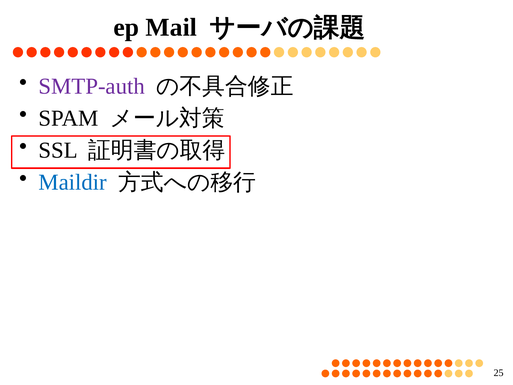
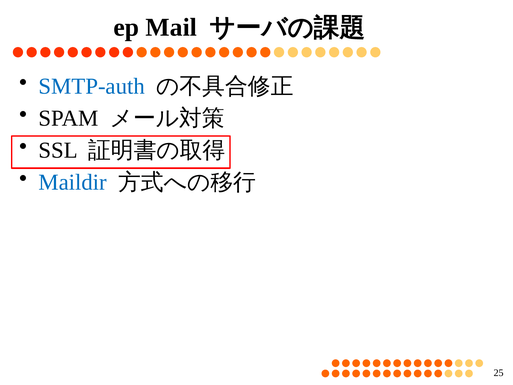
SMTP-auth colour: purple -> blue (92, 86)
